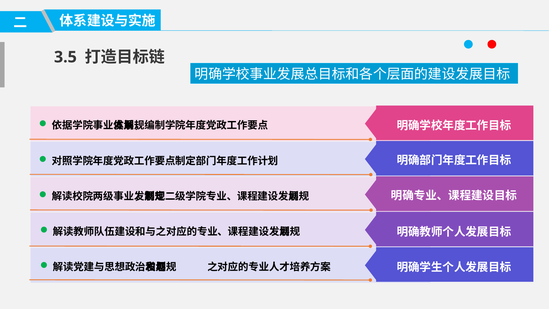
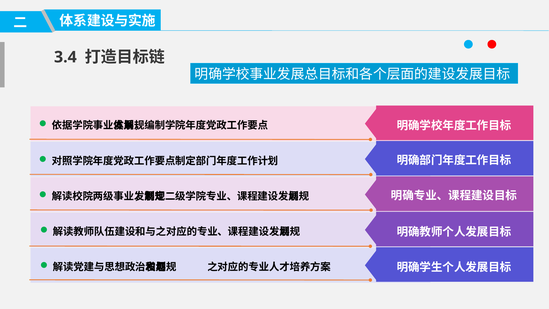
3.5: 3.5 -> 3.4 (65, 57)
